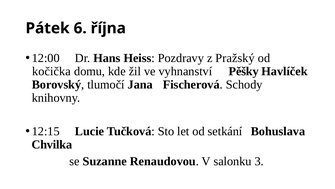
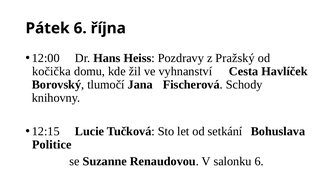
Pěšky: Pěšky -> Cesta (244, 71)
Chvilka: Chvilka -> Politice (52, 144)
salonku 3: 3 -> 6 (259, 161)
